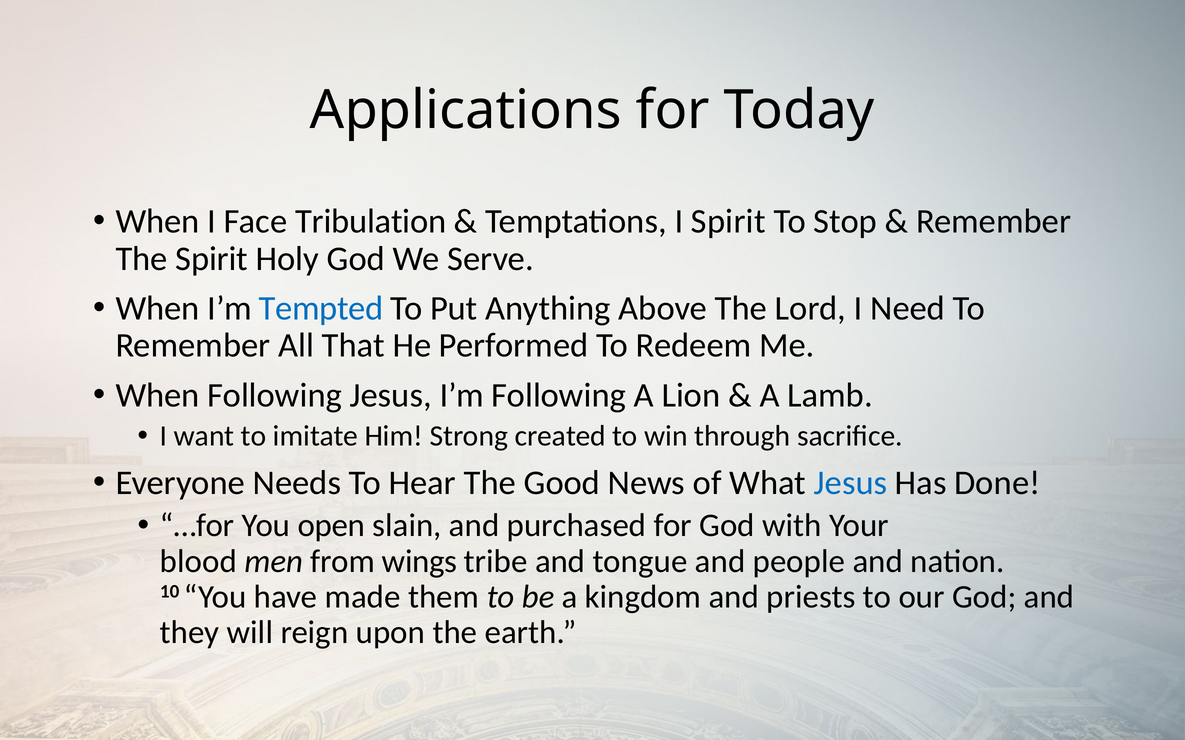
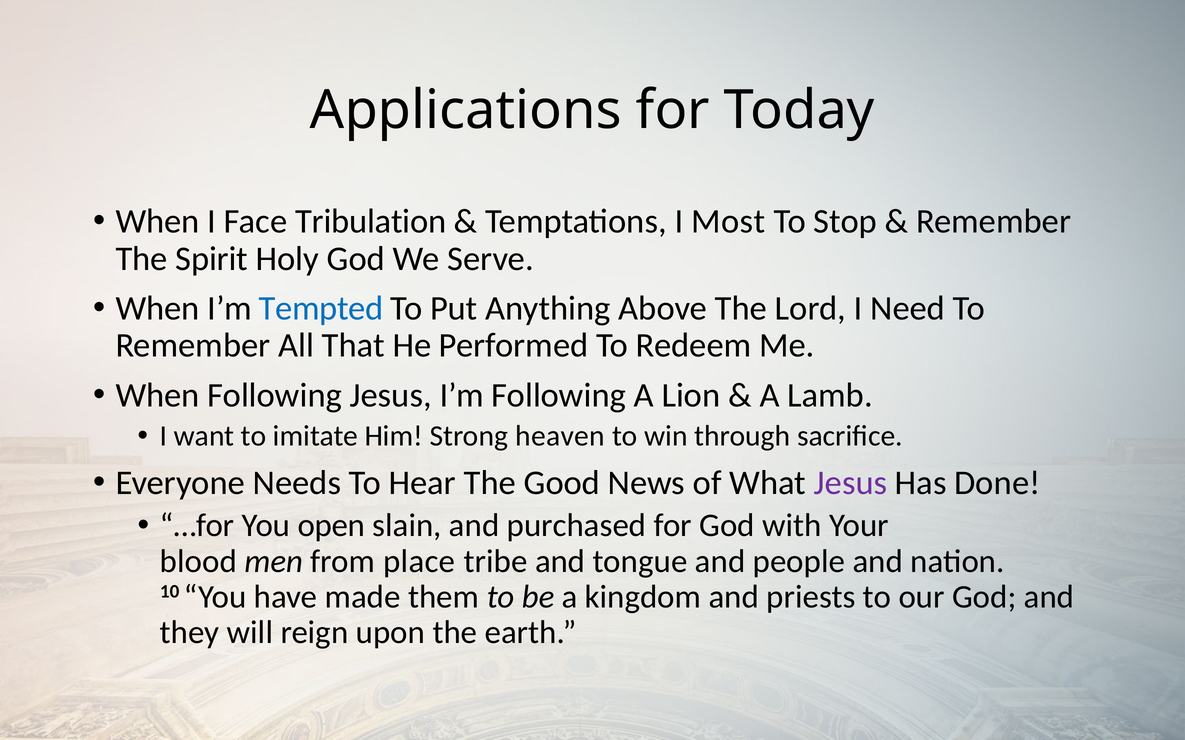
I Spirit: Spirit -> Most (728, 222)
created: created -> heaven (560, 436)
Jesus colour: blue -> purple (851, 483)
wings: wings -> place (419, 562)
